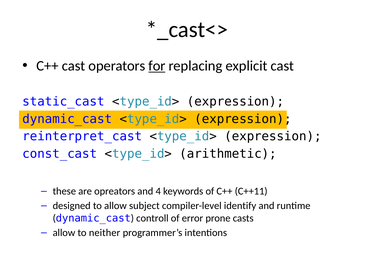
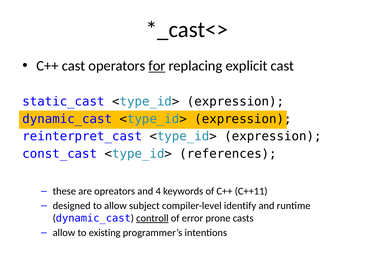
arithmetic: arithmetic -> references (228, 154)
controll underline: none -> present (152, 218)
neither: neither -> existing (105, 233)
